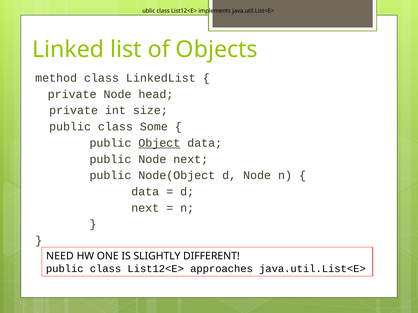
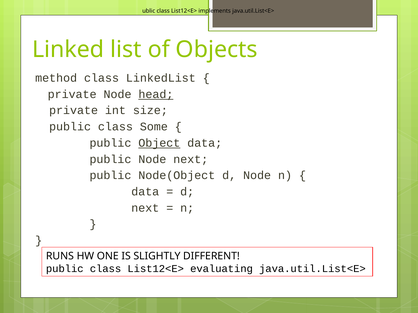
head underline: none -> present (156, 94)
NEED: NEED -> RUNS (60, 257)
approaches: approaches -> evaluating (222, 269)
